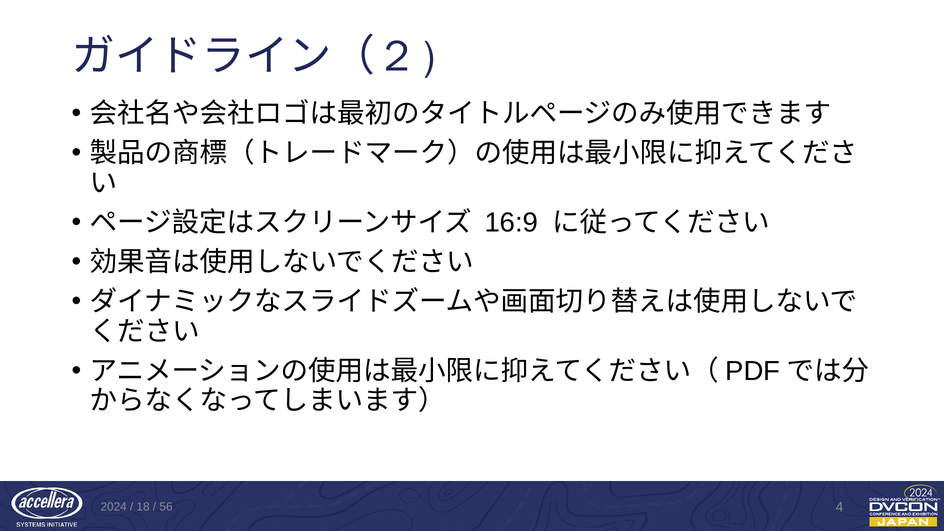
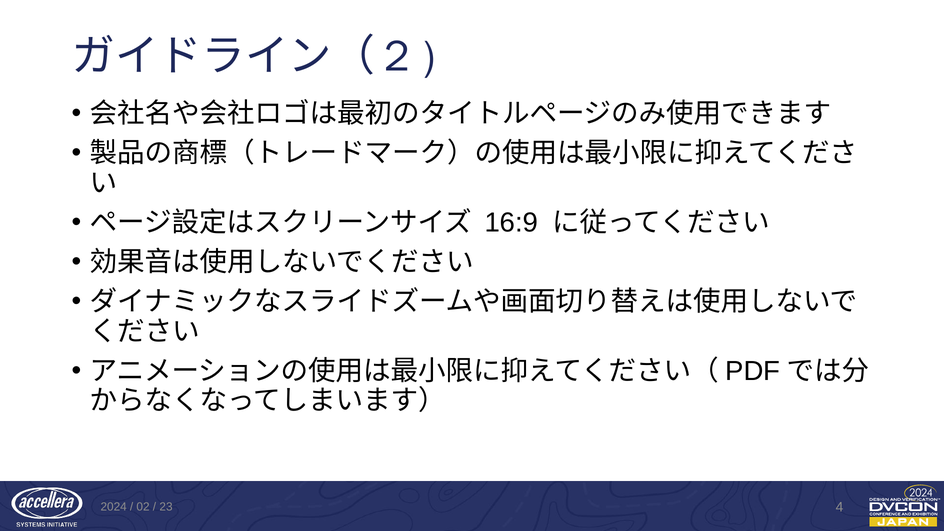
18: 18 -> 02 (143, 507)
56: 56 -> 23 (166, 507)
